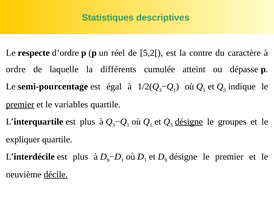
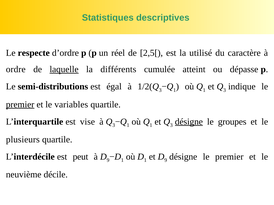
5,2[: 5,2[ -> 2,5[ (151, 53)
contre: contre -> utilisé (201, 53)
laquelle underline: none -> present (64, 70)
semi-pourcentage: semi-pourcentage -> semi-distributions (53, 87)
L’interquartile est plus: plus -> vise (87, 122)
expliquer: expliquer -> plusieurs (23, 140)
L’interdécile est plus: plus -> peut (80, 157)
décile underline: present -> none (56, 175)
